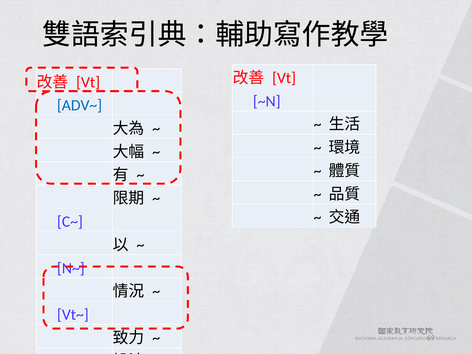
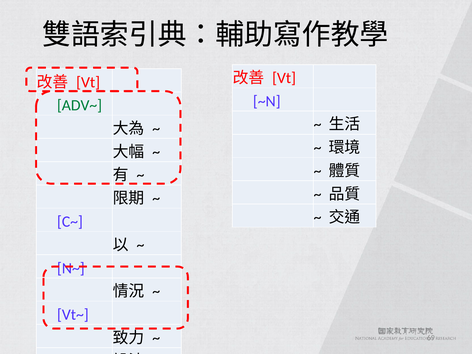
ADV~ colour: blue -> green (80, 105)
